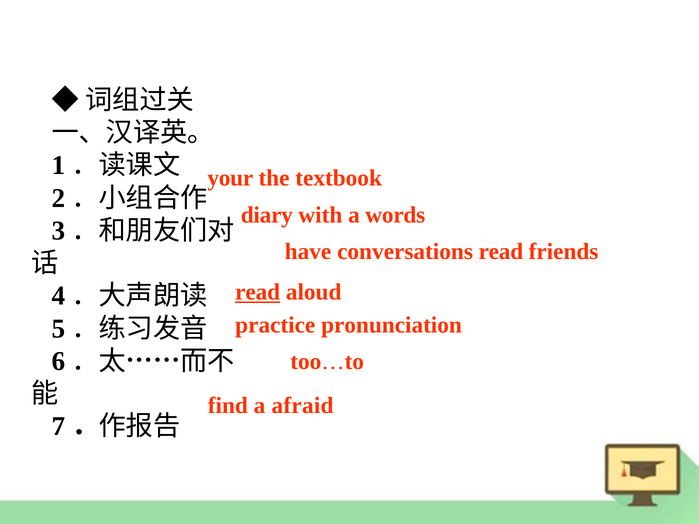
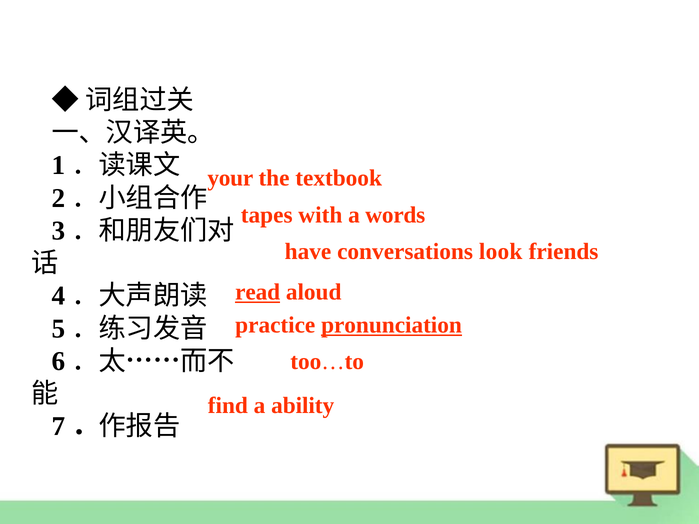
diary: diary -> tapes (267, 215)
conversations read: read -> look (501, 252)
pronunciation underline: none -> present (392, 325)
afraid: afraid -> ability (303, 406)
